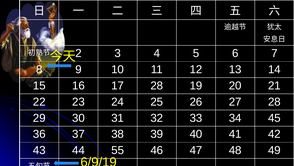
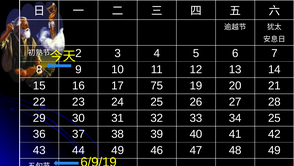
17 28: 28 -> 75 (157, 85)
34 45: 45 -> 25 (274, 118)
44 55: 55 -> 49 (118, 150)
